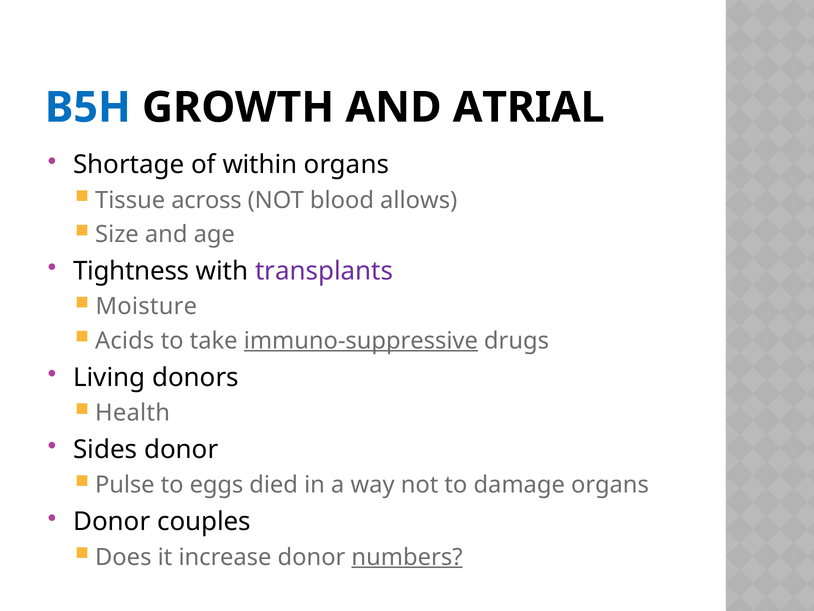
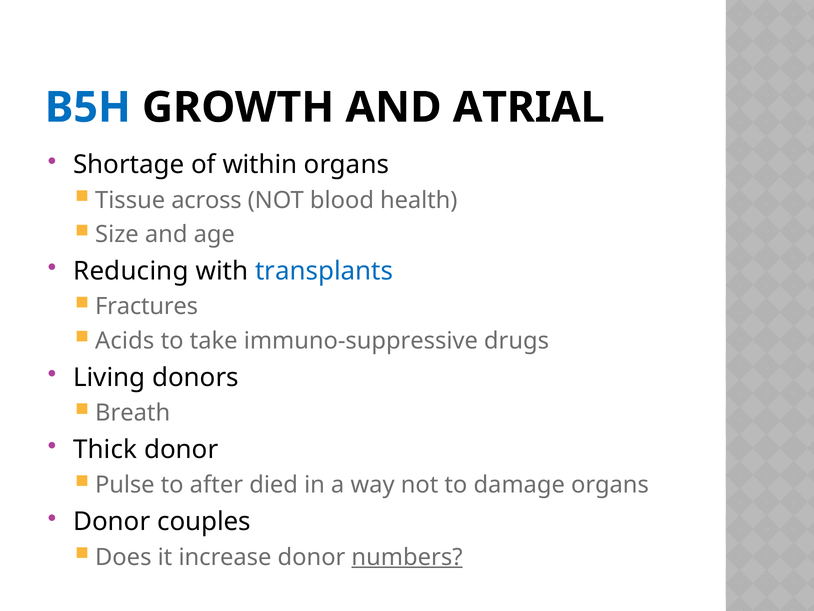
allows: allows -> health (419, 200)
Tightness: Tightness -> Reducing (131, 271)
transplants colour: purple -> blue (324, 271)
Moisture: Moisture -> Fractures (147, 306)
immuno-suppressive underline: present -> none (361, 340)
Health: Health -> Breath (133, 412)
Sides: Sides -> Thick (105, 449)
eggs: eggs -> after (216, 485)
